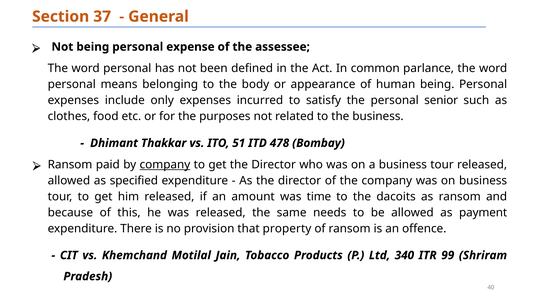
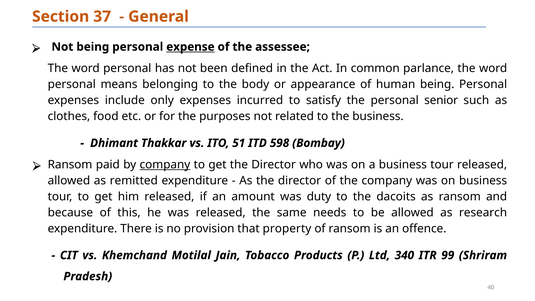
expense underline: none -> present (190, 47)
478: 478 -> 598 (280, 143)
specified: specified -> remitted (134, 181)
time: time -> duty (319, 197)
payment: payment -> research (483, 213)
